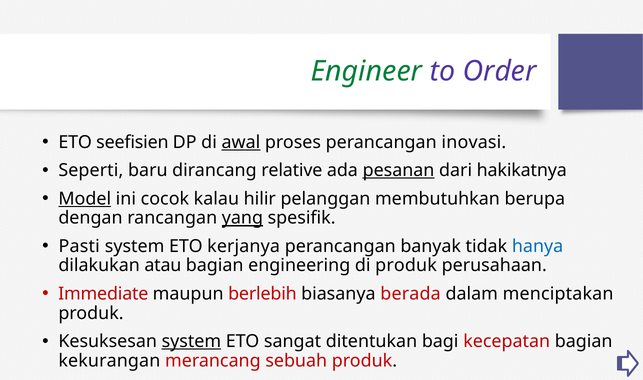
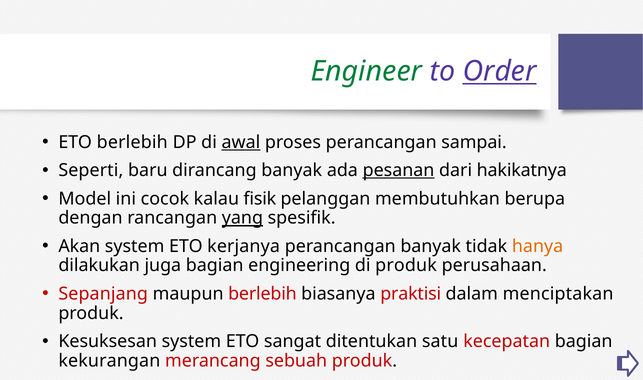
Order underline: none -> present (500, 71)
ETO seefisien: seefisien -> berlebih (132, 142)
inovasi: inovasi -> sampai (474, 142)
dirancang relative: relative -> banyak (292, 170)
Model underline: present -> none (85, 199)
hilir: hilir -> fisik (260, 199)
Pasti: Pasti -> Akan (79, 246)
hanya colour: blue -> orange (538, 246)
atau: atau -> juga (163, 265)
Immediate: Immediate -> Sepanjang (103, 294)
berada: berada -> praktisi (411, 294)
system underline: present -> none (191, 341)
bagi: bagi -> satu (440, 341)
